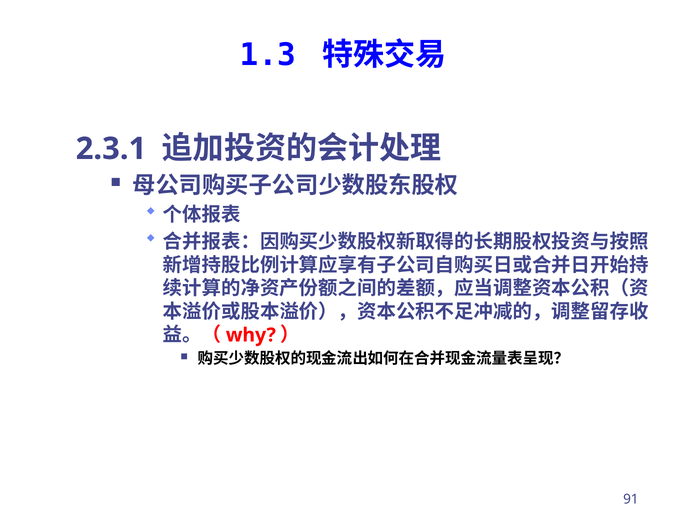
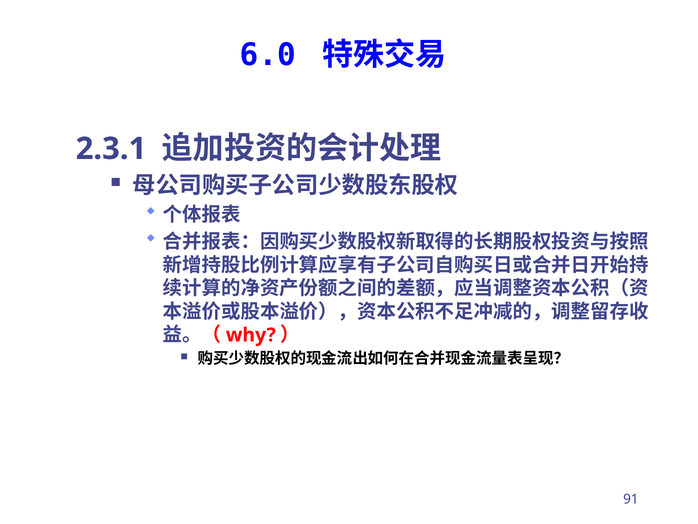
1.3: 1.3 -> 6.0 (268, 55)
